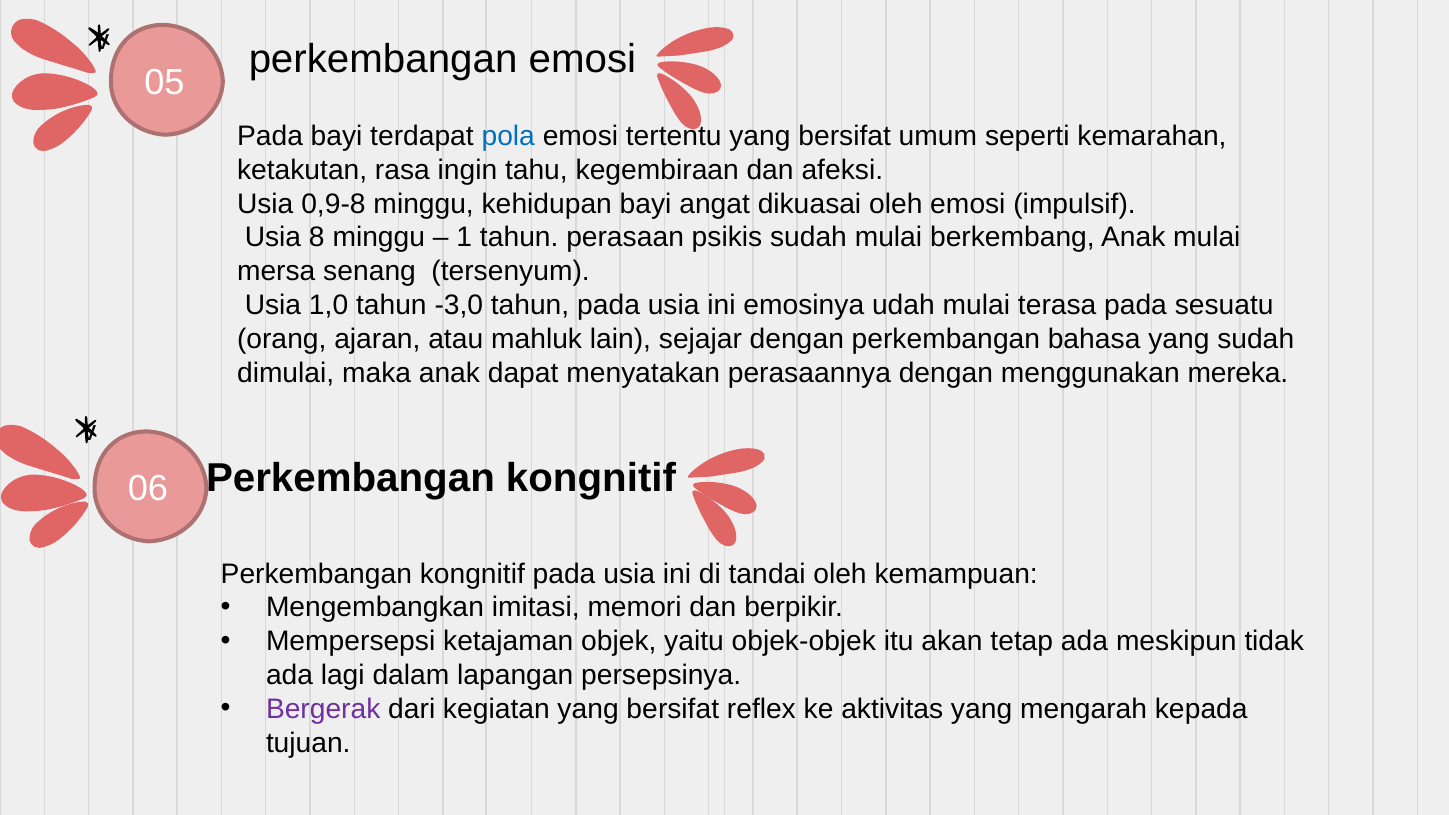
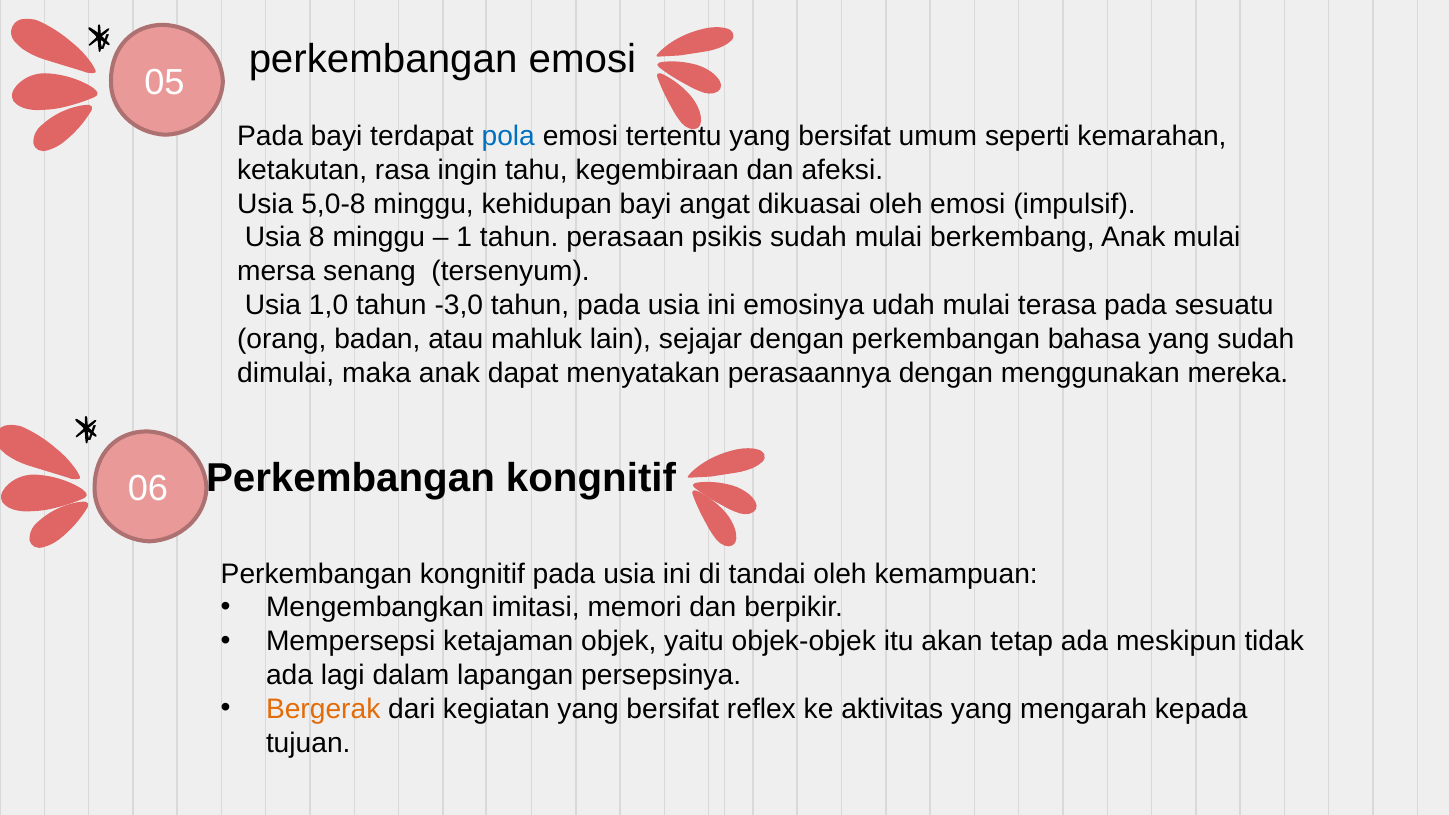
0,9-8: 0,9-8 -> 5,0-8 (333, 204)
ajaran: ajaran -> badan (377, 339)
Bergerak colour: purple -> orange (323, 709)
